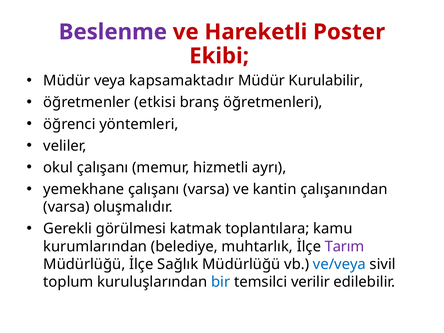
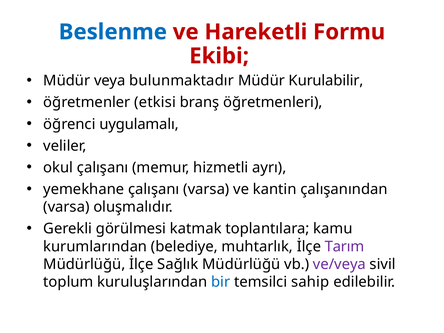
Beslenme colour: purple -> blue (113, 32)
Poster: Poster -> Formu (349, 32)
kapsamaktadır: kapsamaktadır -> bulunmaktadır (182, 81)
yöntemleri: yöntemleri -> uygulamalı (139, 124)
ve/veya colour: blue -> purple (339, 264)
verilir: verilir -> sahip (310, 282)
